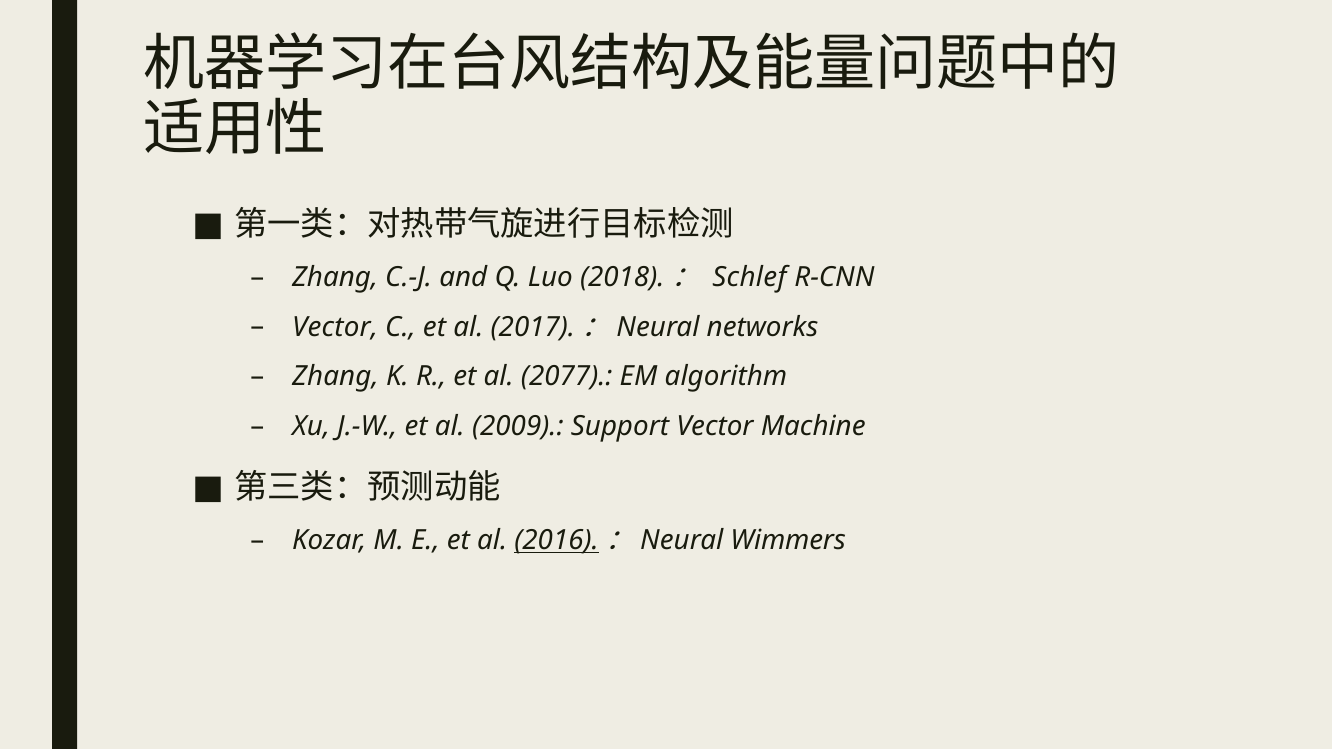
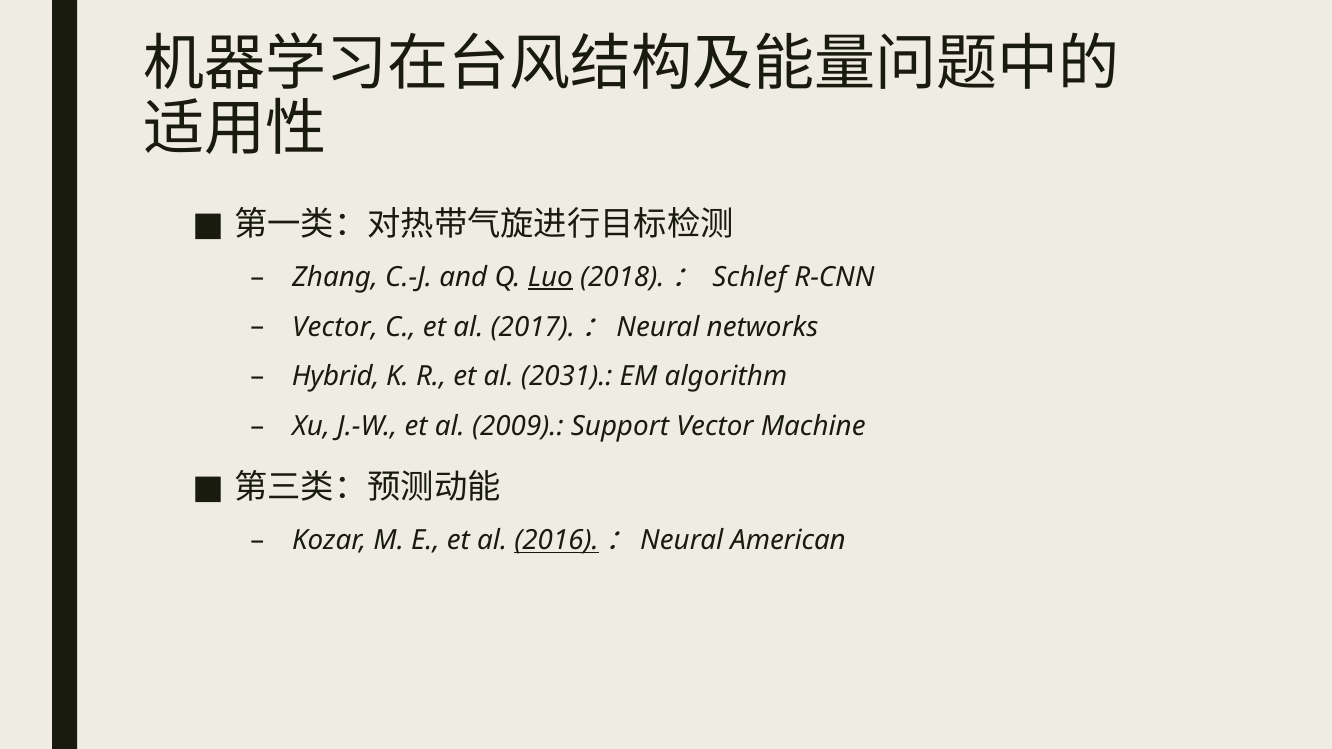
Luo underline: none -> present (550, 277)
Zhang: Zhang -> Hybrid (336, 377)
2077: 2077 -> 2031 (567, 377)
Wimmers: Wimmers -> American (788, 541)
